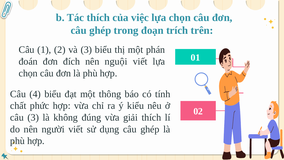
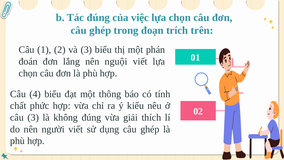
Tác thích: thích -> đúng (98, 18)
đích: đích -> lắng (72, 61)
